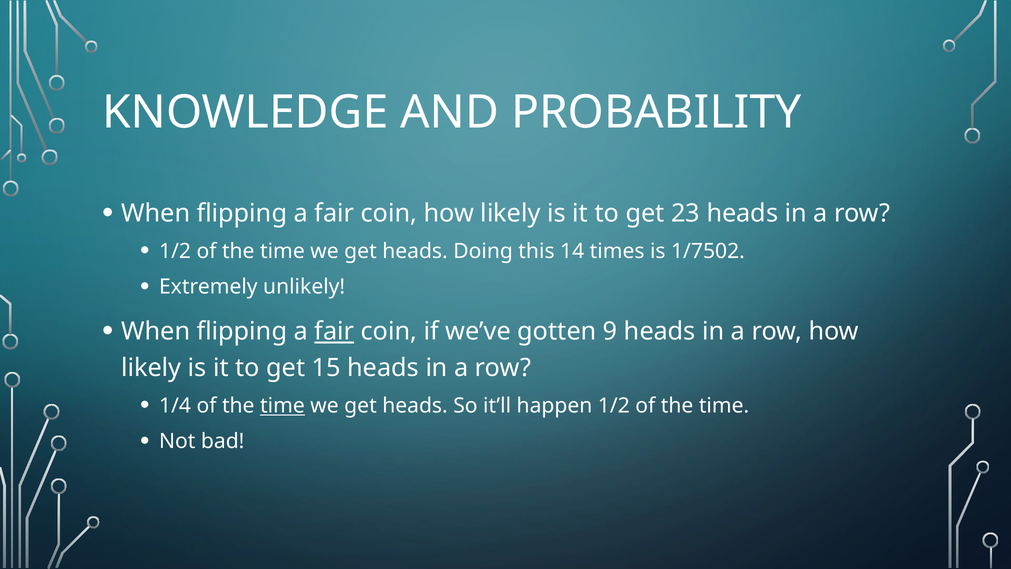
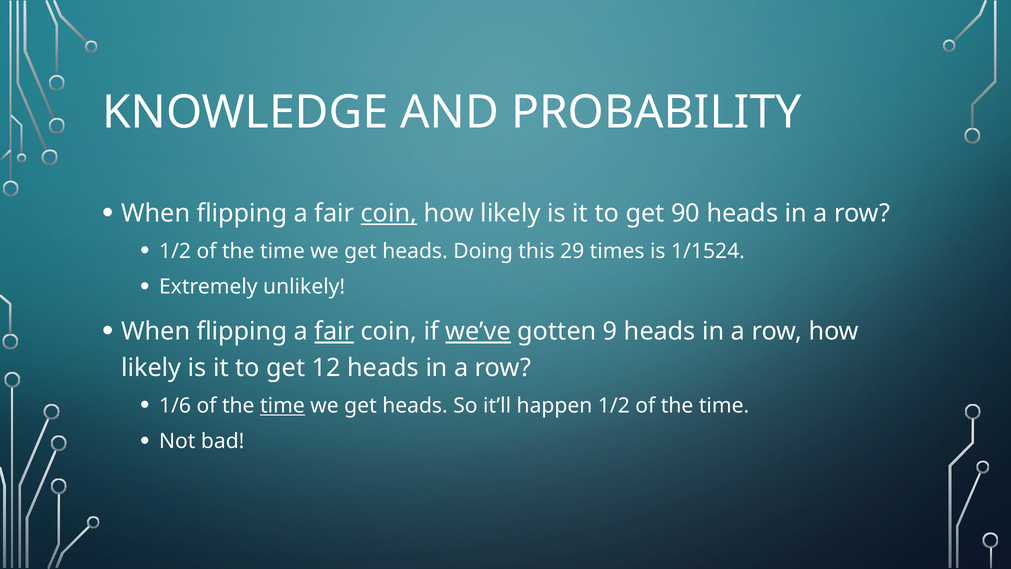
coin underline: none -> present (389, 213)
23: 23 -> 90 (685, 213)
14: 14 -> 29 (572, 251)
1/7502: 1/7502 -> 1/1524 (708, 251)
we’ve underline: none -> present (478, 331)
15: 15 -> 12 (326, 368)
1/4: 1/4 -> 1/6 (175, 406)
